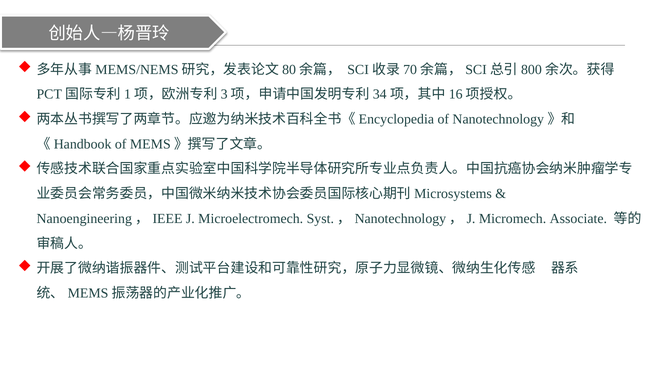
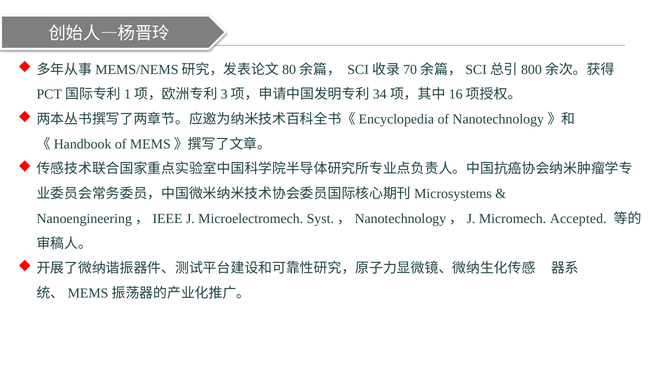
Associate: Associate -> Accepted (578, 219)
